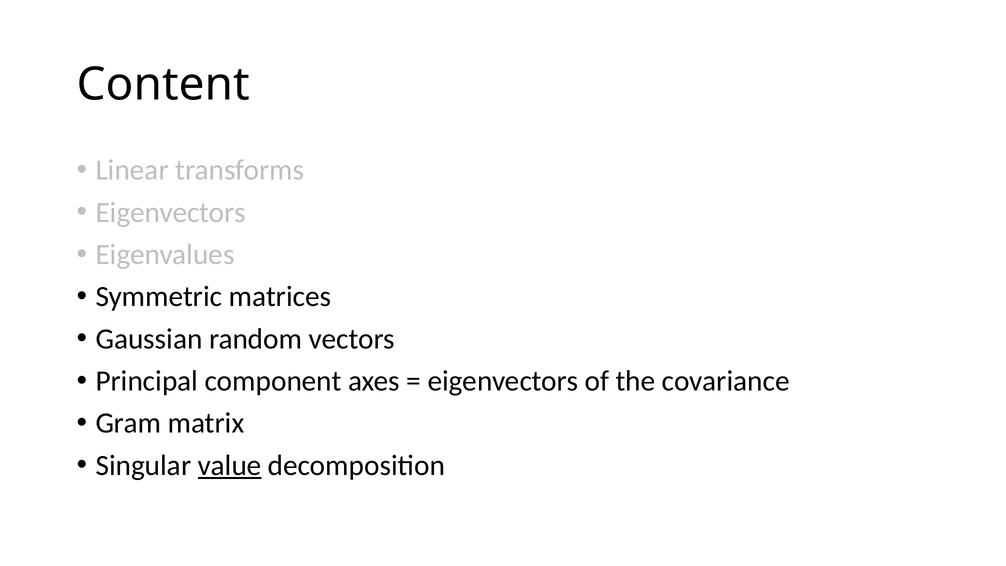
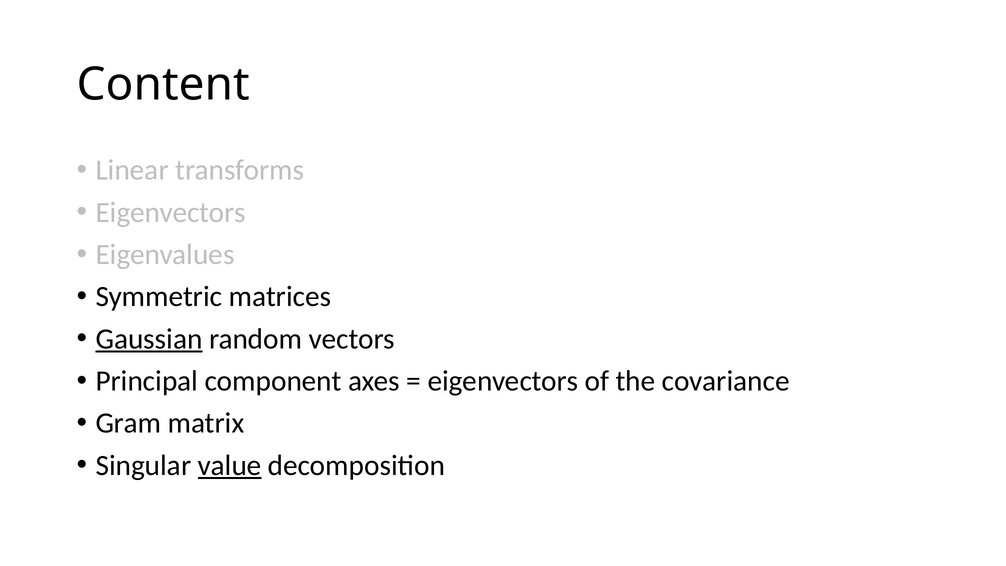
Gaussian underline: none -> present (149, 339)
